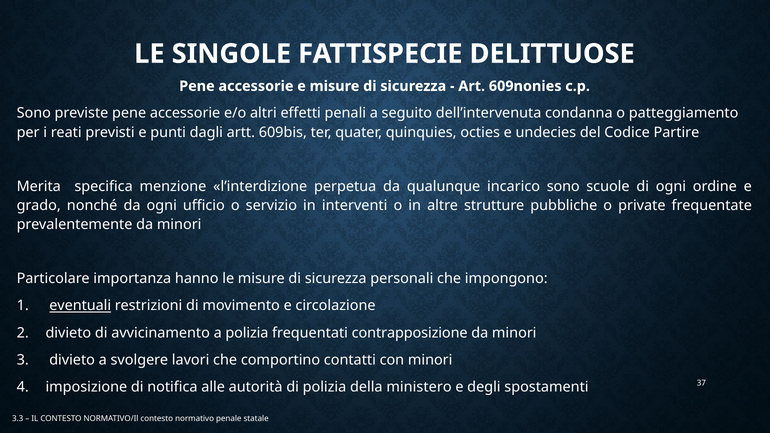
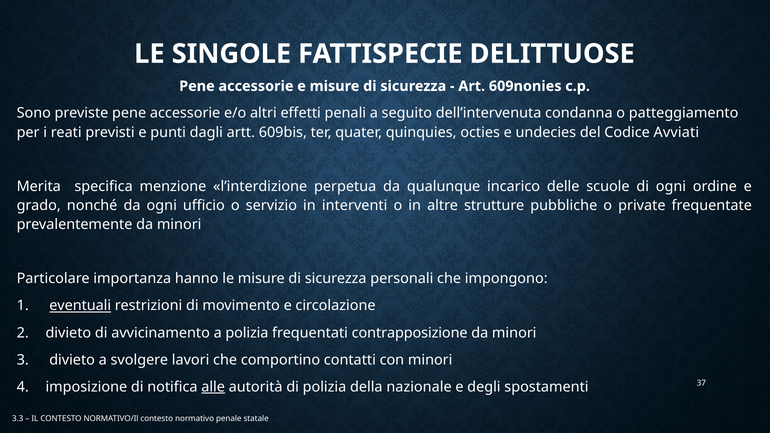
Partire: Partire -> Avviati (676, 132)
incarico sono: sono -> delle (563, 186)
alle underline: none -> present (213, 387)
ministero: ministero -> nazionale (419, 387)
